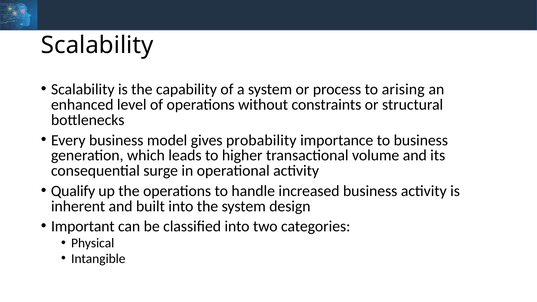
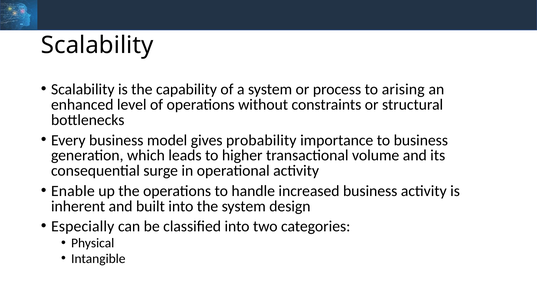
Qualify: Qualify -> Enable (73, 191)
Important: Important -> Especially (83, 227)
